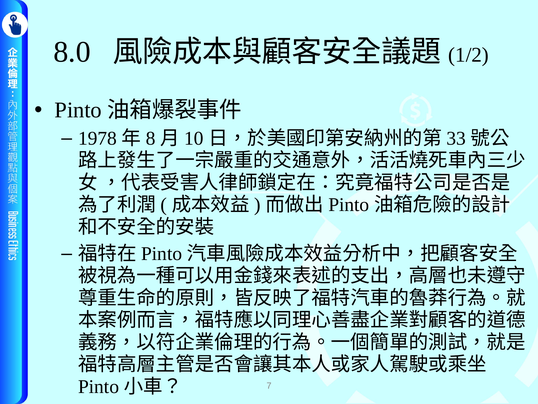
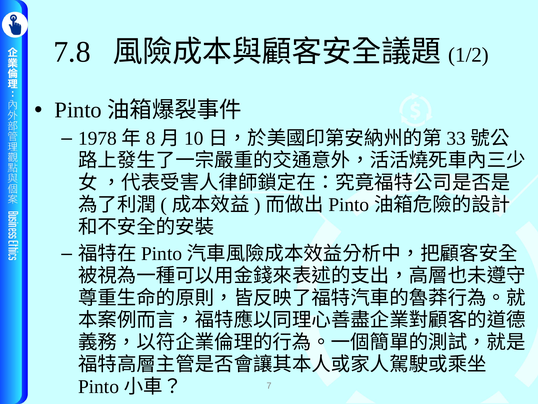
8.0: 8.0 -> 7.8 (72, 52)
